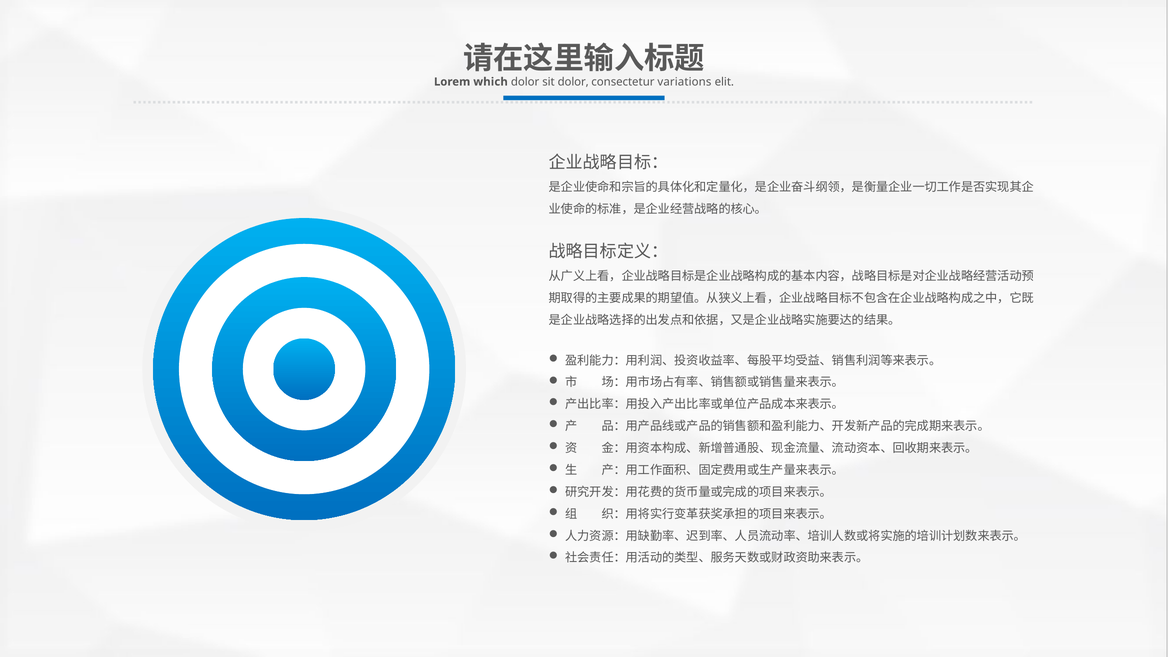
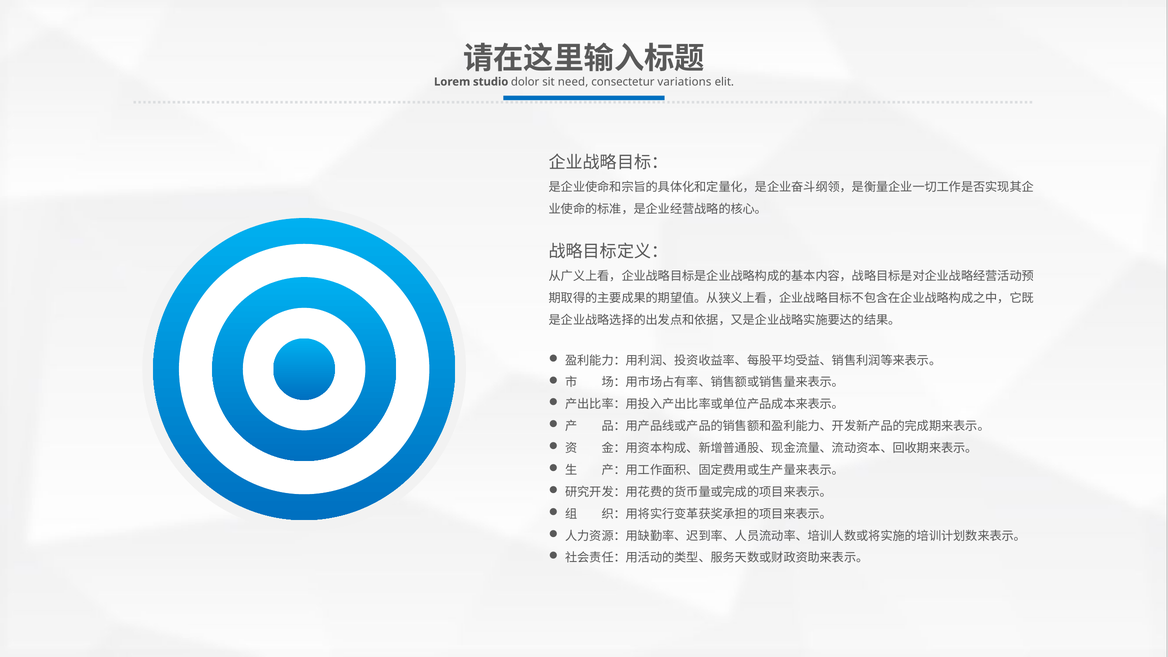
which: which -> studio (491, 82)
sit dolor: dolor -> need (573, 82)
